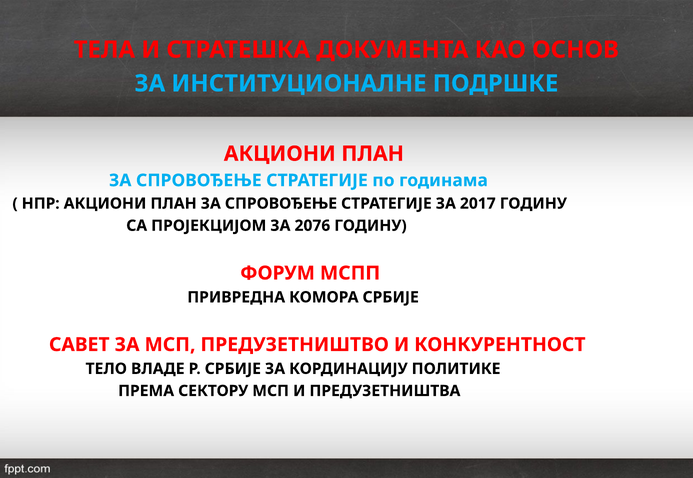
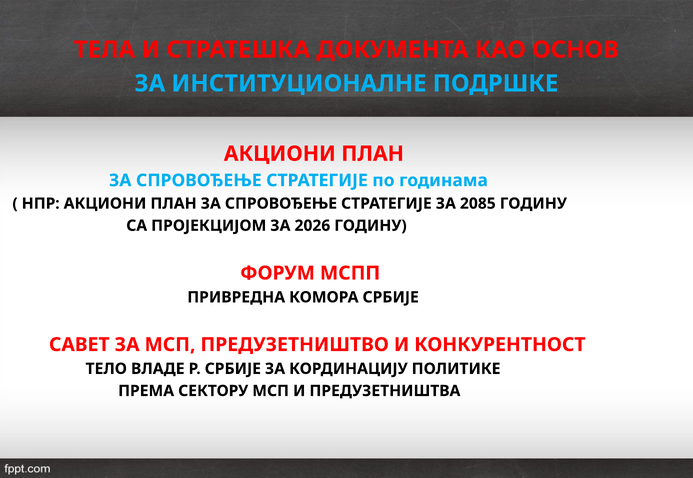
2017: 2017 -> 2085 (478, 203)
2076: 2076 -> 2026 (312, 225)
